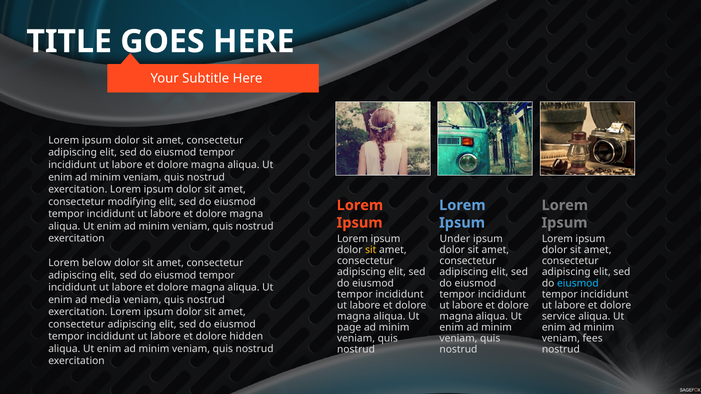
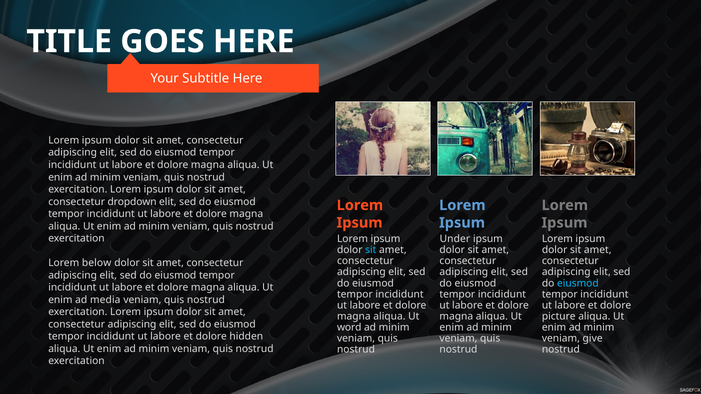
modifying: modifying -> dropdown (132, 202)
sit colour: yellow -> light blue (371, 250)
service: service -> picture (559, 317)
page: page -> word (349, 328)
fees: fees -> give (593, 339)
